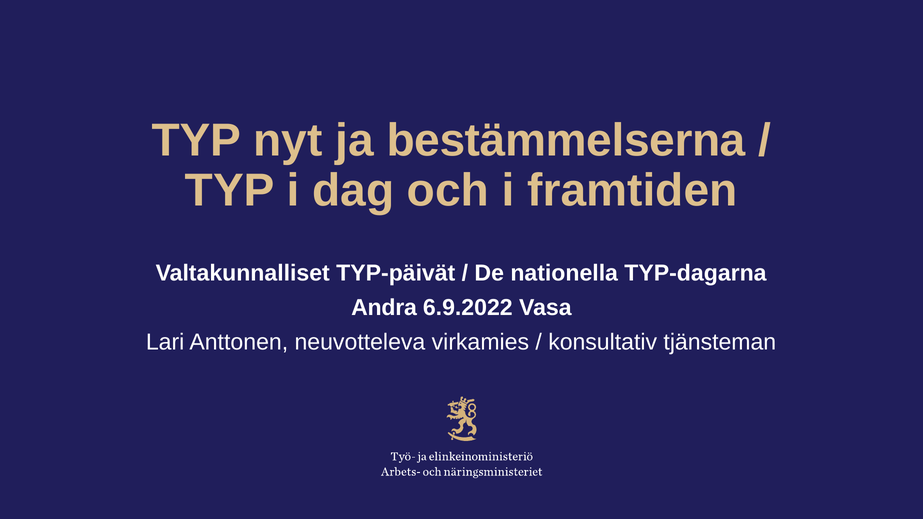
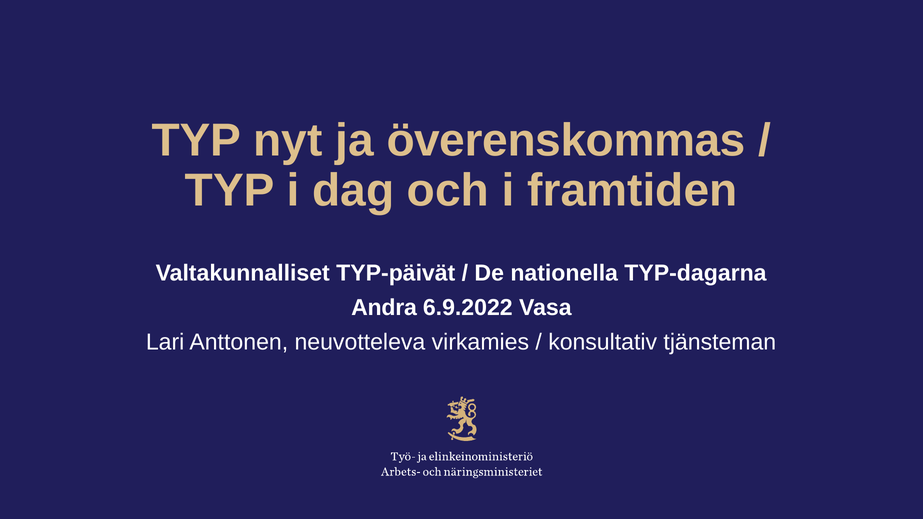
bestämmelserna: bestämmelserna -> överenskommas (566, 141)
